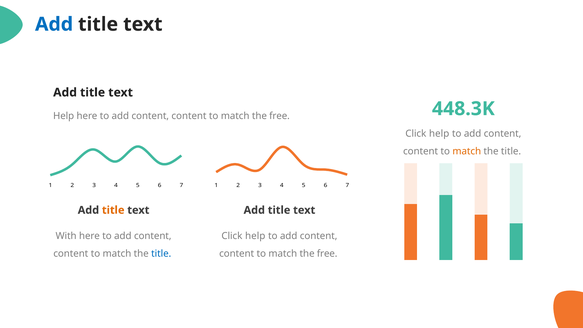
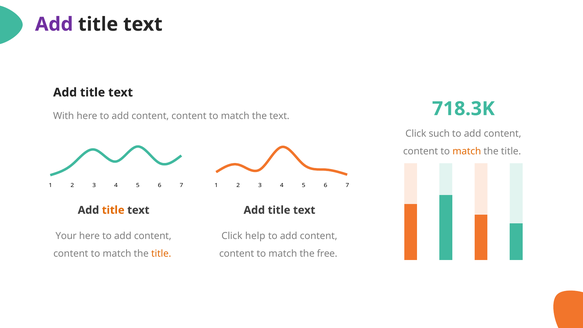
Add colour: blue -> purple (54, 24)
448.3K: 448.3K -> 718.3K (463, 109)
Help: Help -> With (64, 116)
free: free -> text (279, 116)
help: help -> such (439, 134)
With: With -> Your (66, 236)
title colour: blue -> orange (161, 253)
